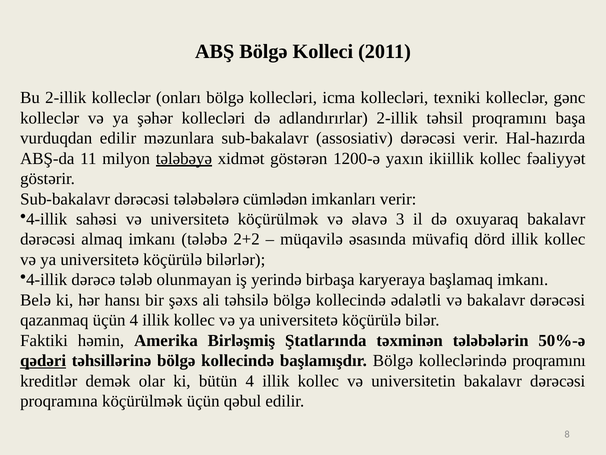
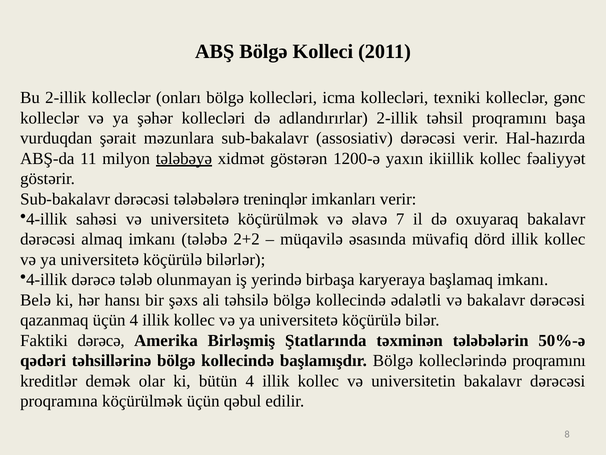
vurduqdan edilir: edilir -> şərait (118, 138)
cümlədən: cümlədən -> treninqlər (275, 199)
3: 3 -> 7 (400, 219)
Faktiki həmin: həmin -> dərəcə (101, 340)
qədəri underline: present -> none (43, 360)
